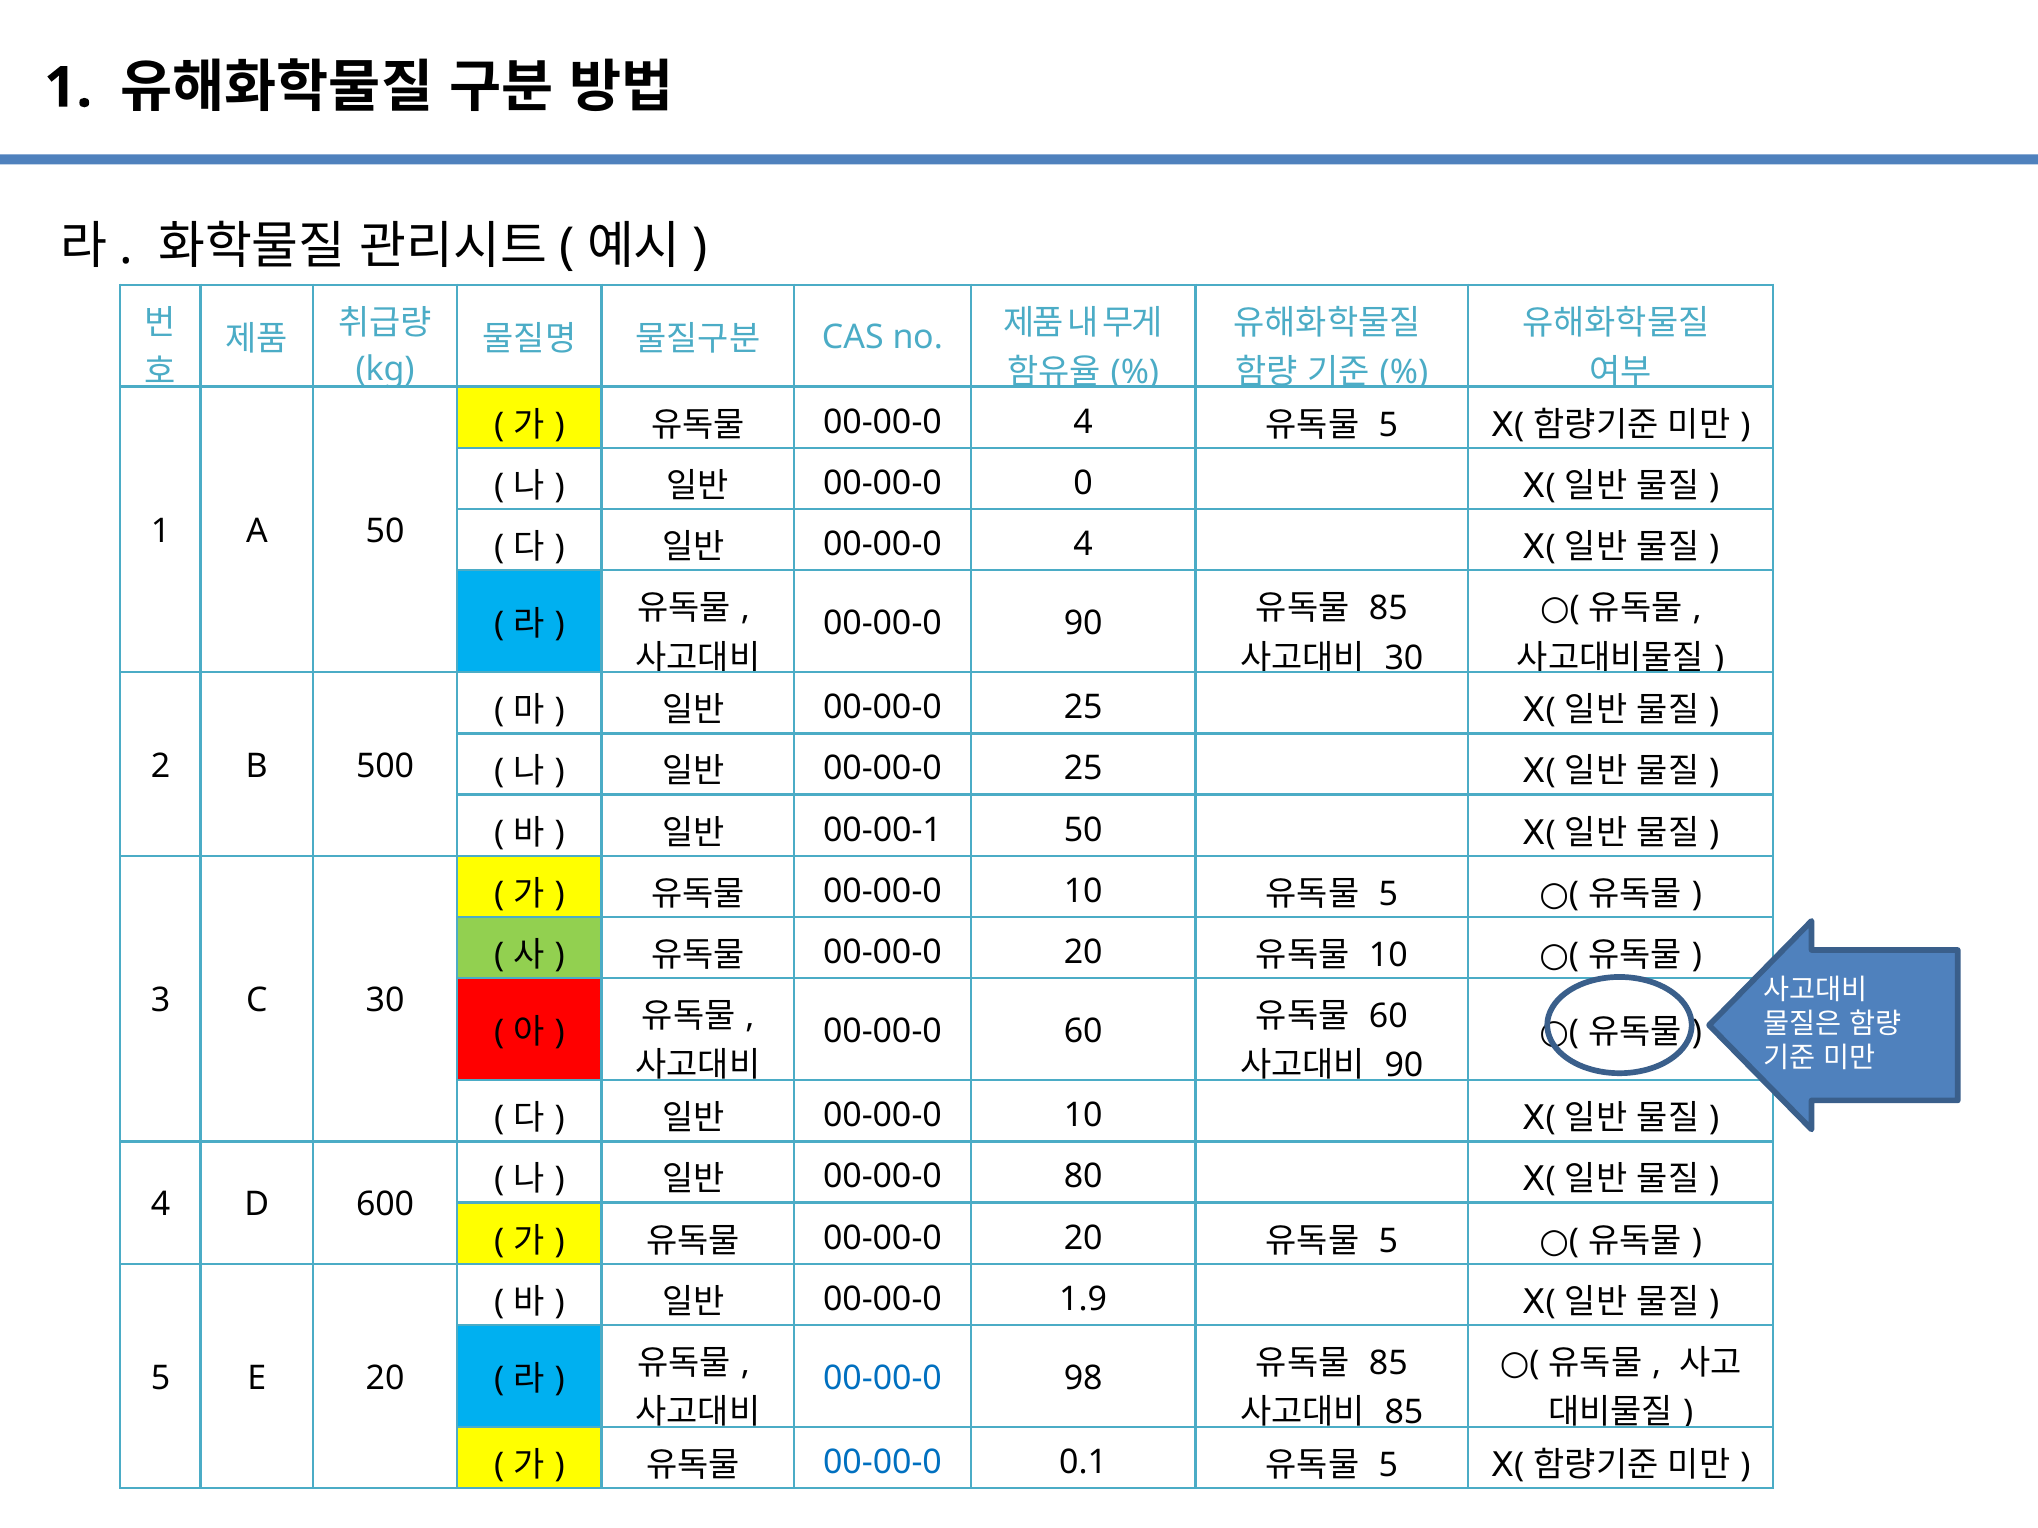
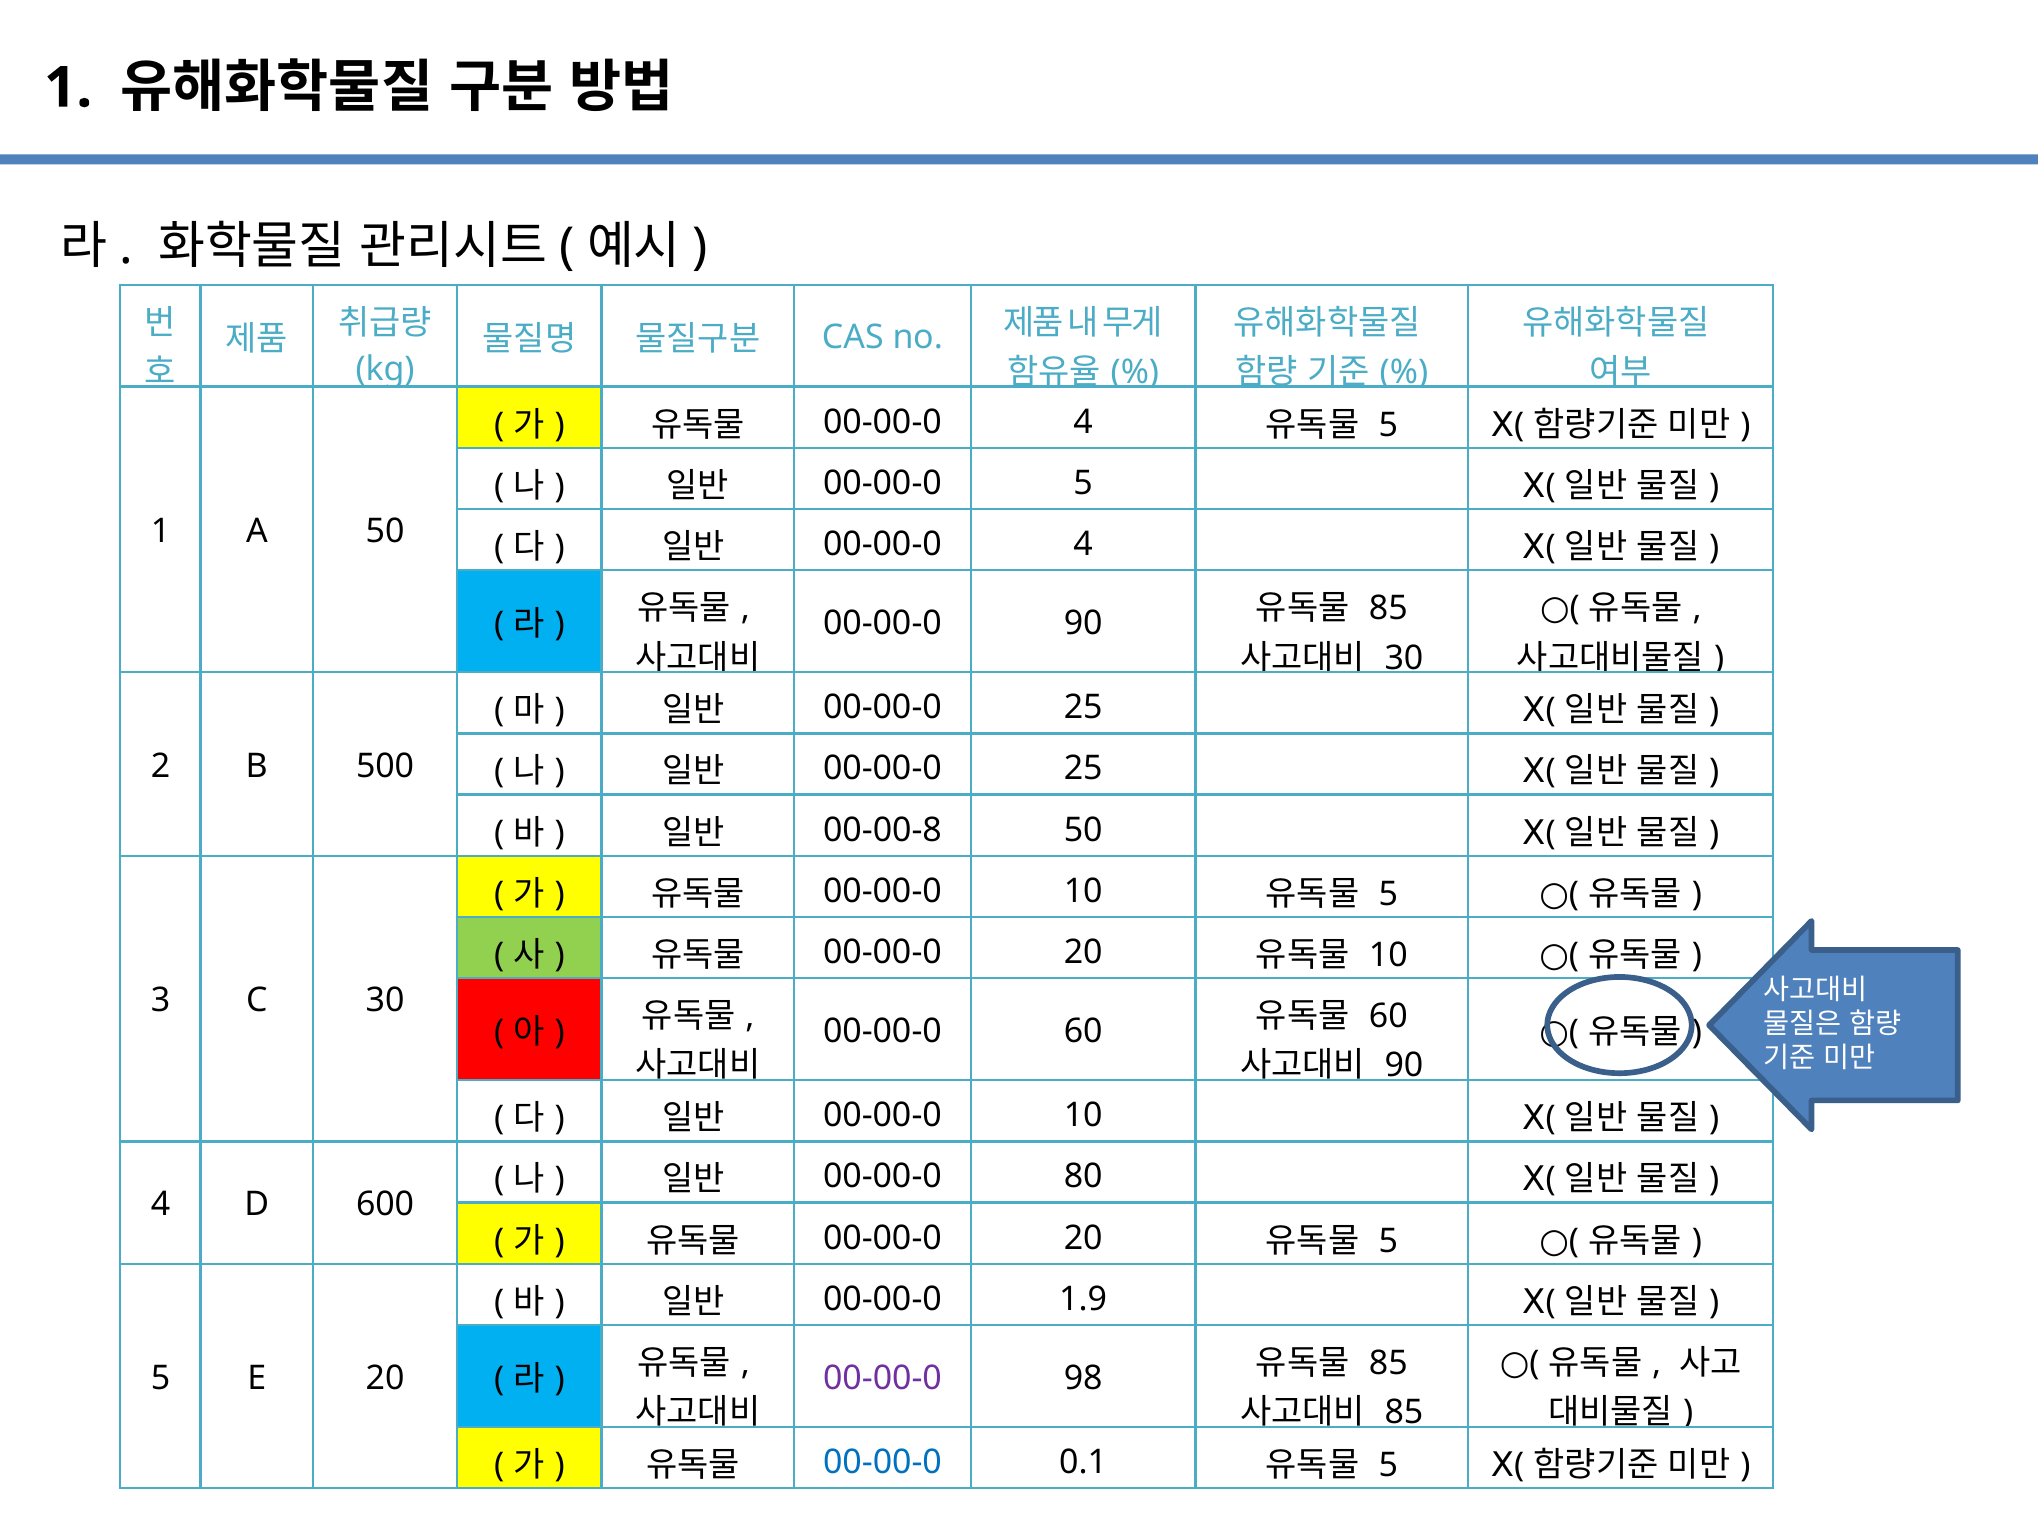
00-00-0 0: 0 -> 5 (1083, 483)
00-00-1: 00-00-1 -> 00-00-8 (882, 830)
00-00-0 colour: blue -> purple (882, 1378)
